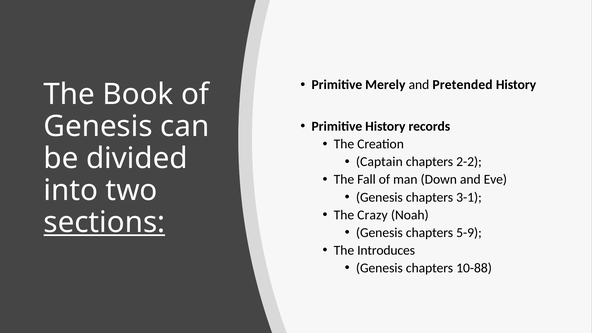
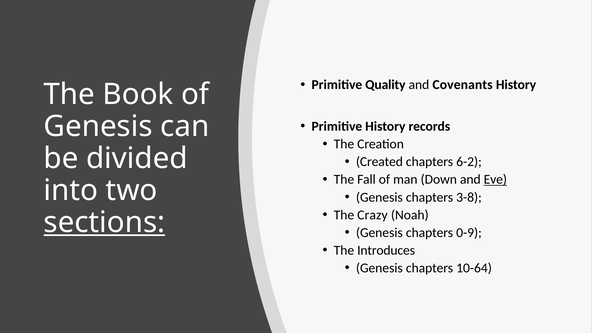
Merely: Merely -> Quality (385, 85)
Pretended: Pretended -> Covenants (463, 85)
Captain: Captain -> Created (379, 162)
2-2: 2-2 -> 6-2 (469, 162)
Eve underline: none -> present (495, 179)
3-1: 3-1 -> 3-8 (469, 197)
5-9: 5-9 -> 0-9 (469, 233)
10-88: 10-88 -> 10-64 (474, 268)
